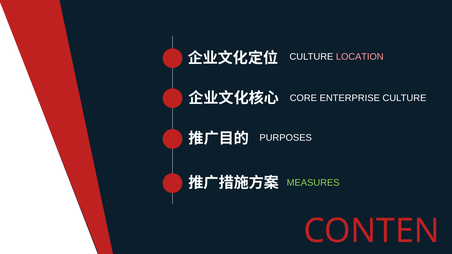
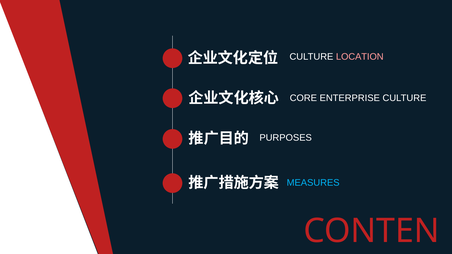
MEASURES colour: light green -> light blue (313, 183)
